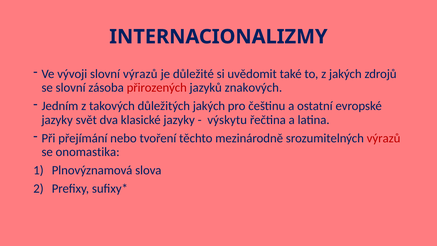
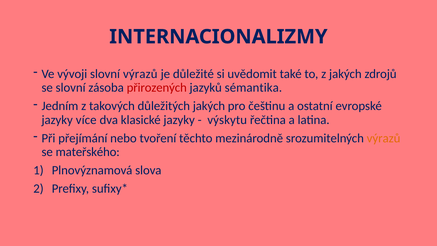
znakových: znakových -> sémantika (253, 88)
svět: svět -> více (86, 120)
výrazů colour: red -> orange (384, 138)
onomastika: onomastika -> mateřského (88, 152)
